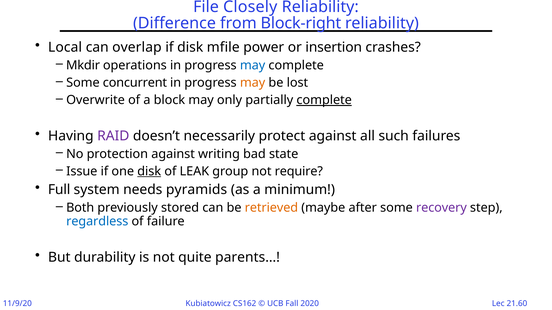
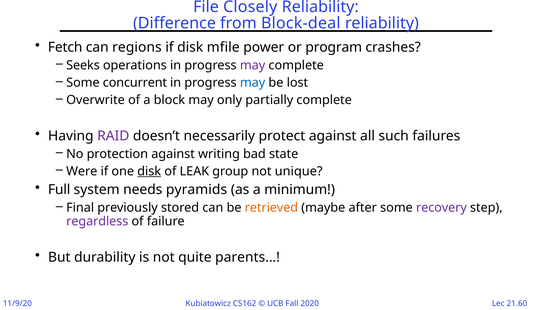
Block-right: Block-right -> Block-deal (301, 23)
Local: Local -> Fetch (65, 47)
overlap: overlap -> regions (137, 47)
insertion: insertion -> program (334, 47)
Mkdir: Mkdir -> Seeks (83, 65)
may colour: blue -> purple (253, 65)
may colour: orange -> blue (253, 83)
complete underline: present -> none (324, 100)
Issue: Issue -> Were (82, 172)
require: require -> unique (299, 172)
Both: Both -> Final (80, 208)
regardless colour: blue -> purple (97, 222)
